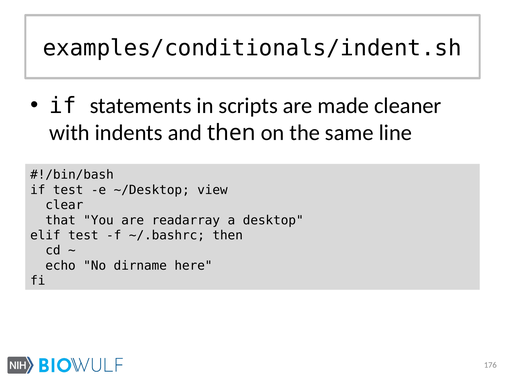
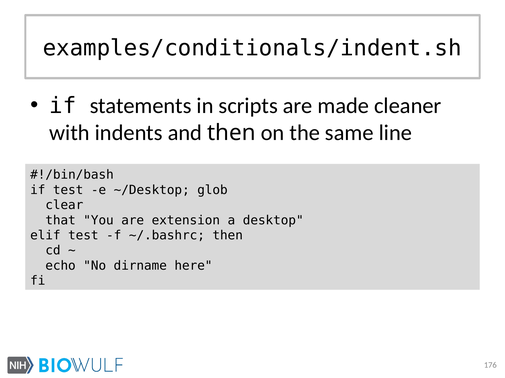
view: view -> glob (212, 190)
readarray: readarray -> extension (186, 221)
